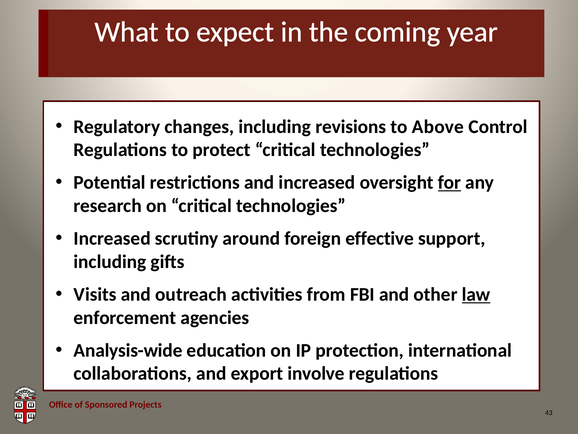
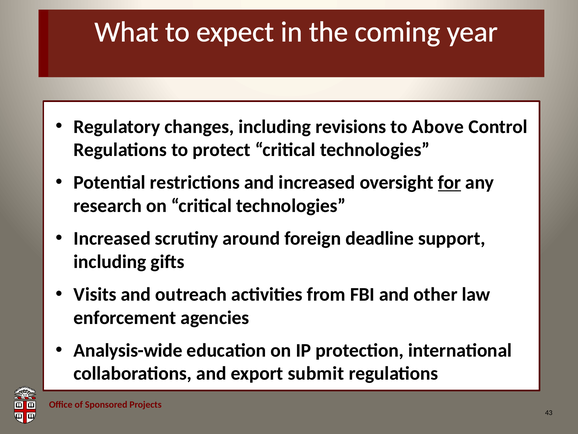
effective: effective -> deadline (380, 238)
law underline: present -> none (476, 294)
involve: involve -> submit (316, 373)
